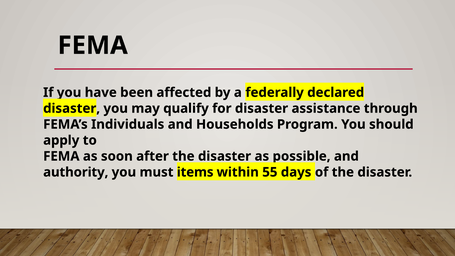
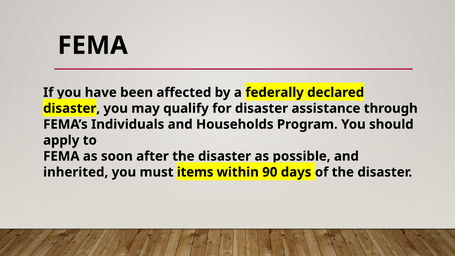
authority: authority -> inherited (76, 172)
55: 55 -> 90 (270, 172)
